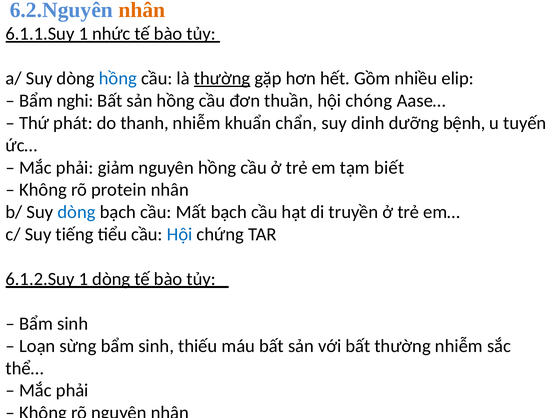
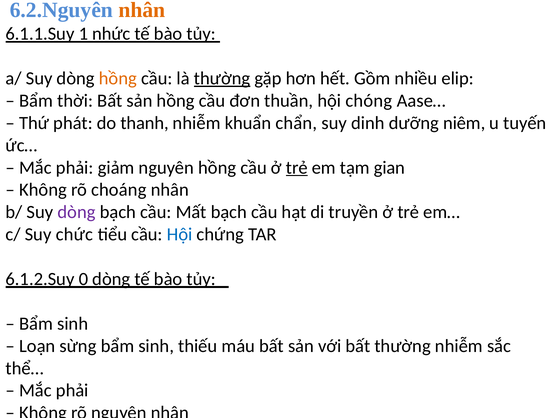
hồng colour: blue -> orange (118, 78)
nghi: nghi -> thời (75, 101)
bệnh: bệnh -> niêm (464, 123)
trẻ underline: none -> present (297, 167)
biết: biết -> gian (389, 167)
protein: protein -> choáng (119, 190)
dòng colour: blue -> purple (77, 212)
tiếng: tiếng -> chức (75, 234)
6.1.2.Suy 1: 1 -> 0 (83, 279)
